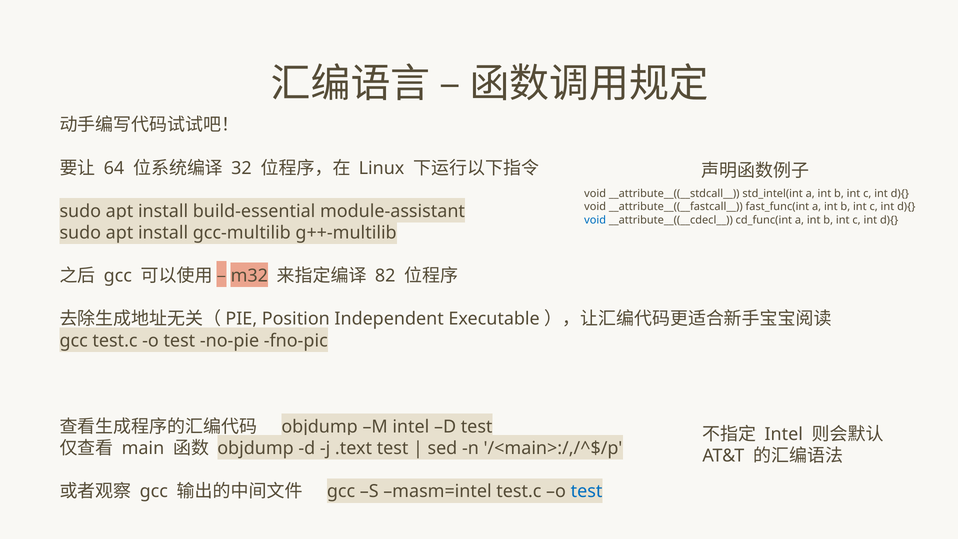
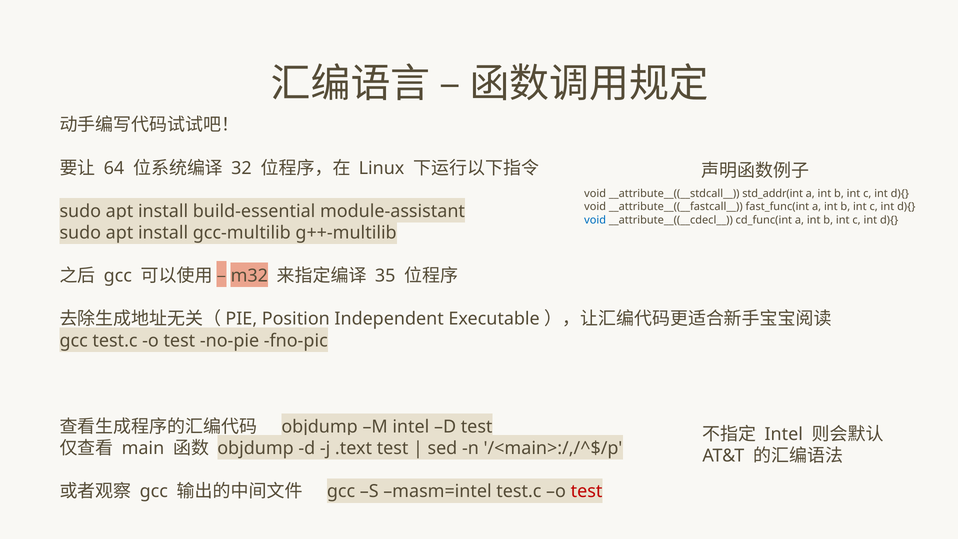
std_intel(int: std_intel(int -> std_addr(int (773, 194)
82: 82 -> 35 (385, 276)
test colour: blue -> red (587, 491)
